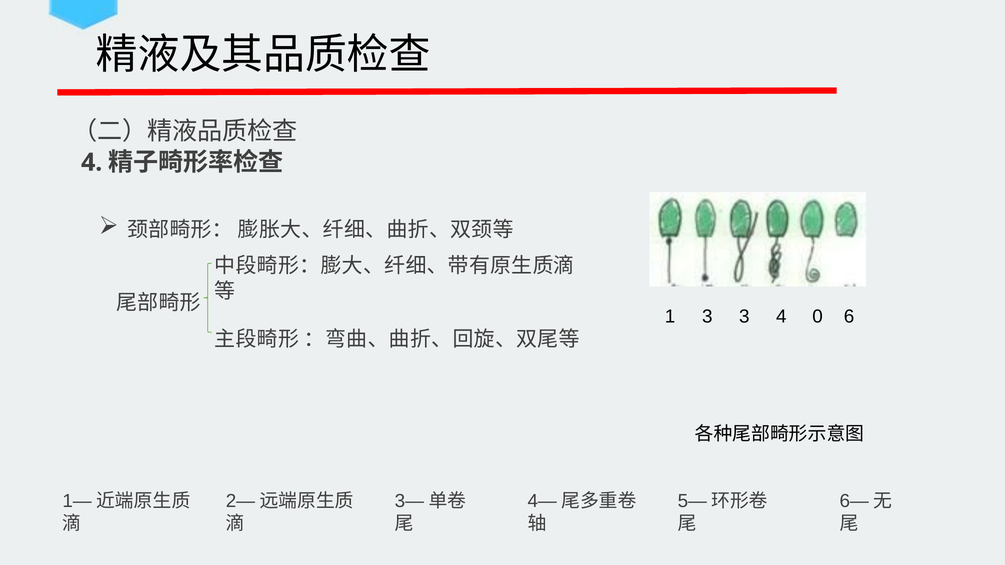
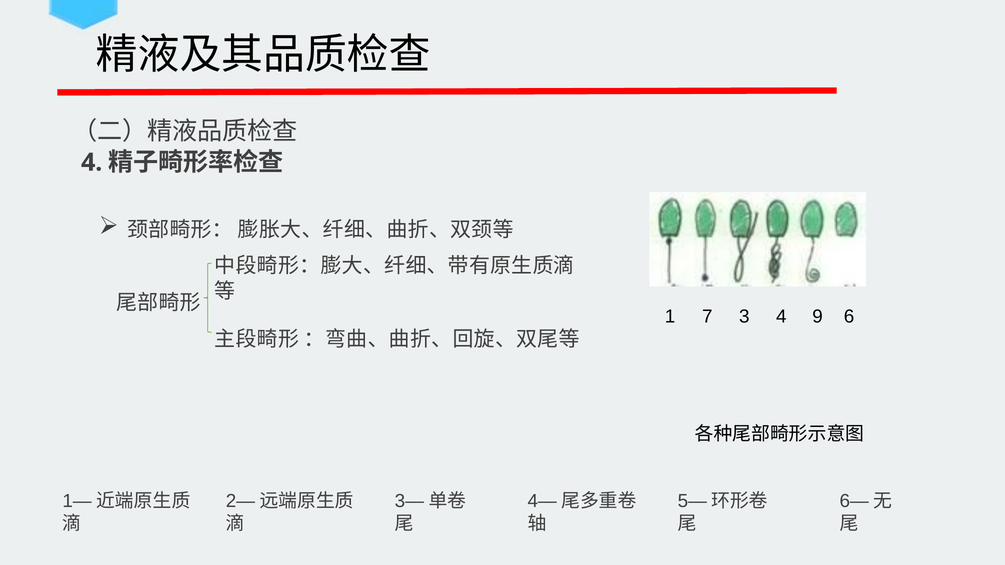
1 3: 3 -> 7 (707, 317)
0: 0 -> 9 (818, 317)
